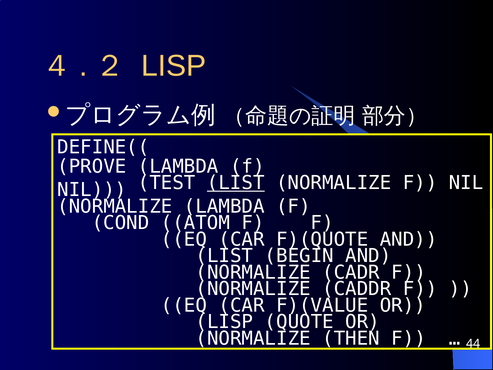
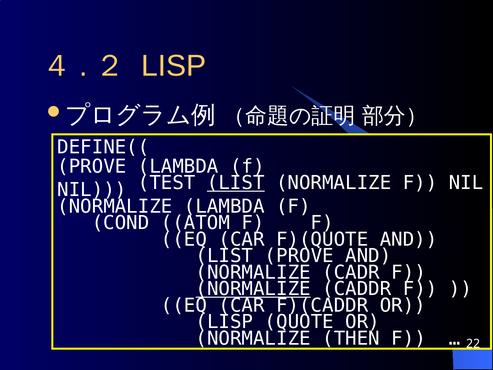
LIST BEGIN: BEGIN -> PROVE (299, 256)
NORMALIZE underline: none -> present (253, 289)
F)(VALUE: F)(VALUE -> F)(CADDR (322, 305)
44: 44 -> 22 (473, 343)
